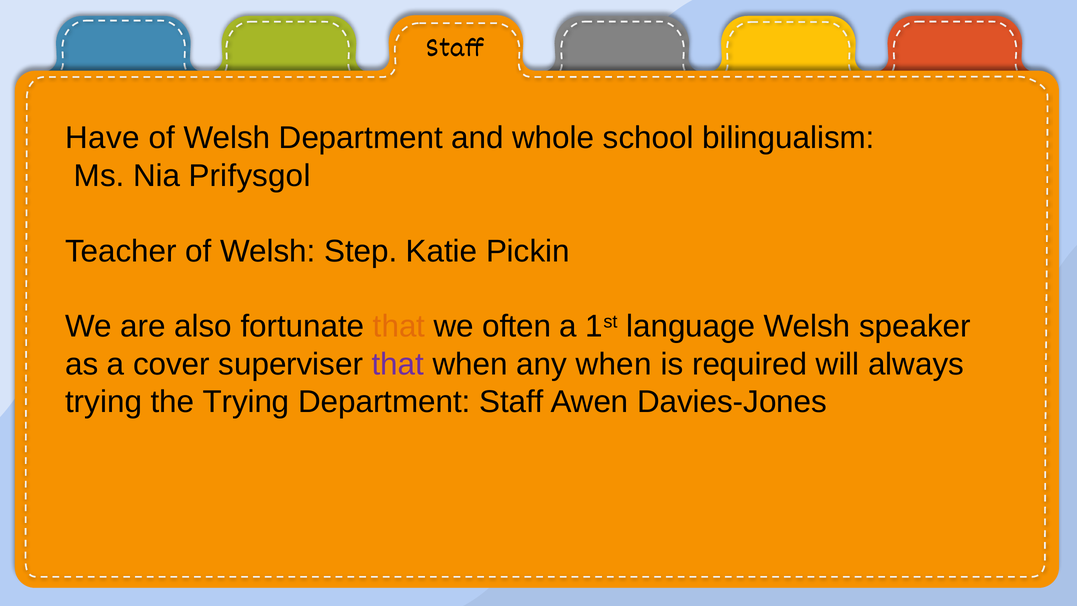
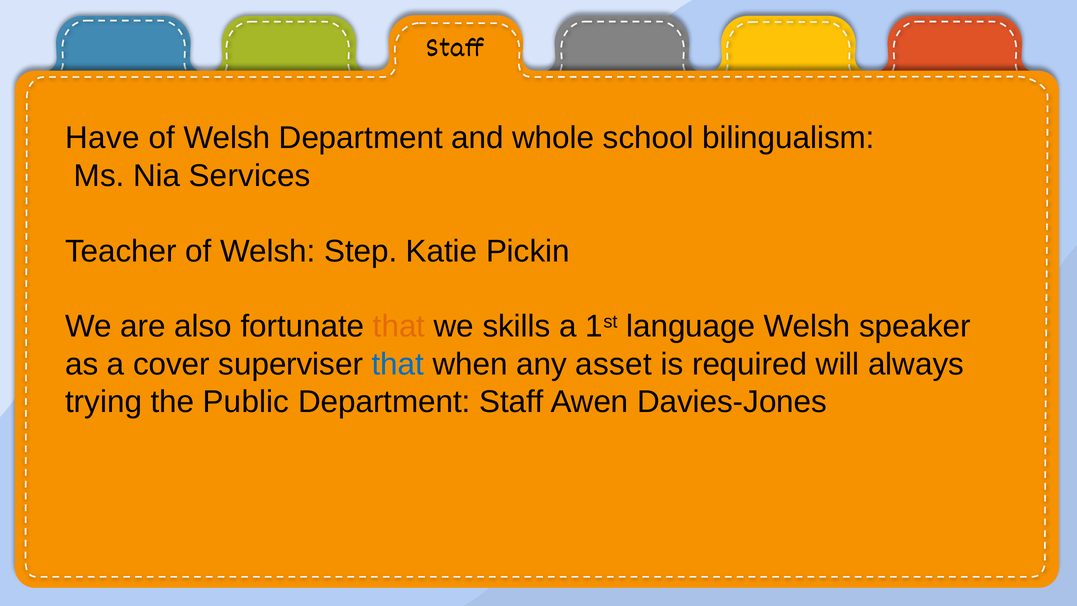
Prifysgol: Prifysgol -> Services (250, 176)
often: often -> skills (517, 326)
that colour: purple -> blue (398, 364)
any when: when -> asset (614, 364)
the Trying: Trying -> Public (246, 402)
